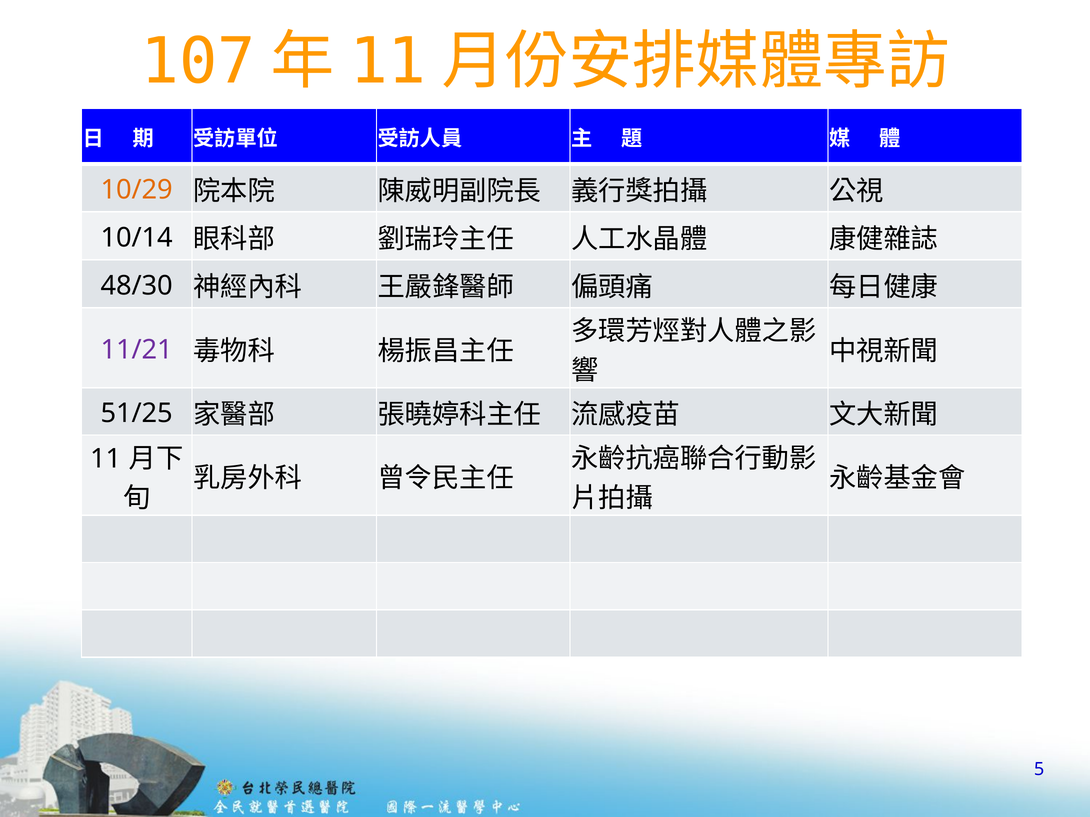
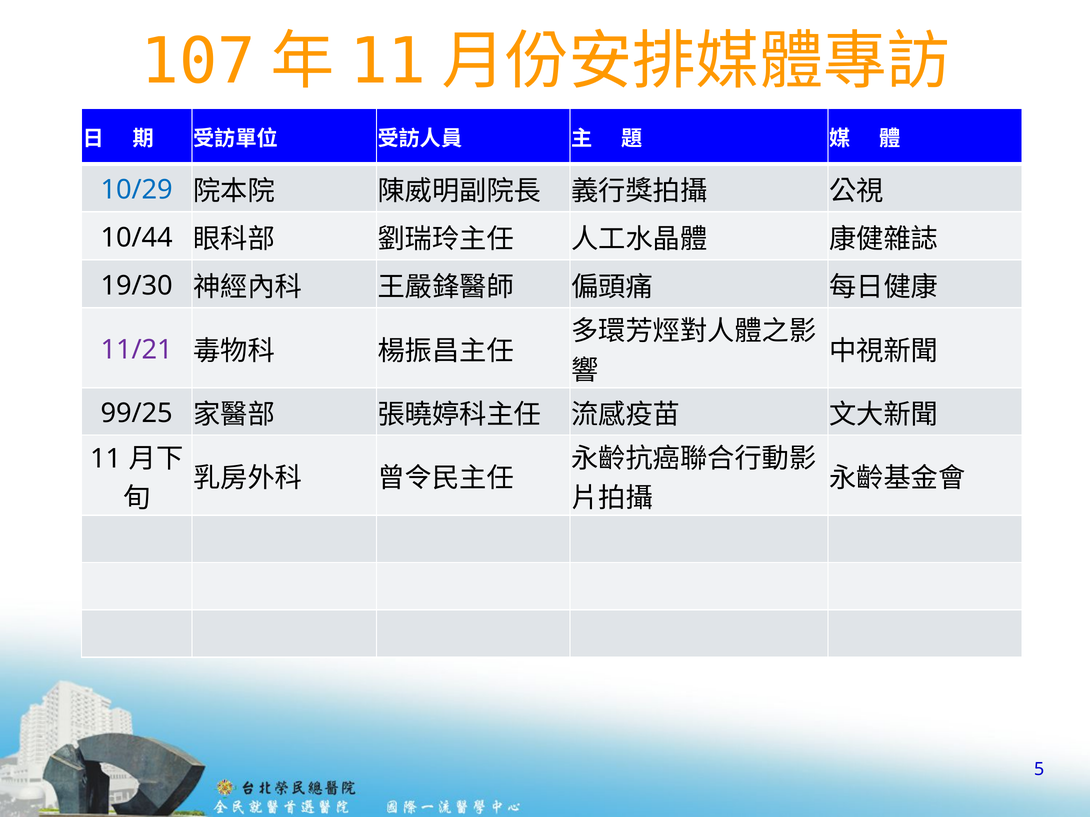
10/29 colour: orange -> blue (137, 190)
10/14: 10/14 -> 10/44 (137, 238)
48/30: 48/30 -> 19/30 (137, 286)
51/25: 51/25 -> 99/25 (137, 414)
